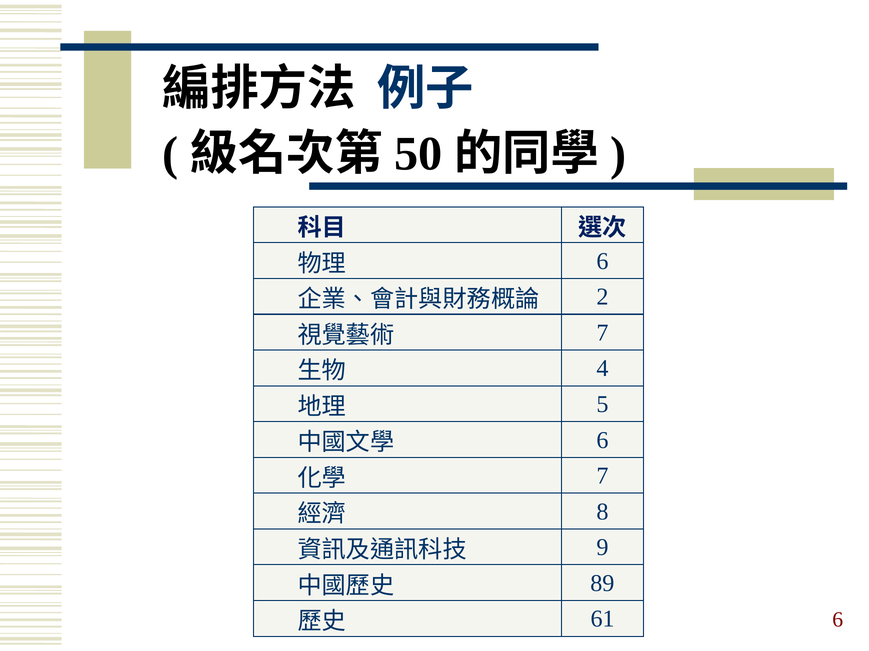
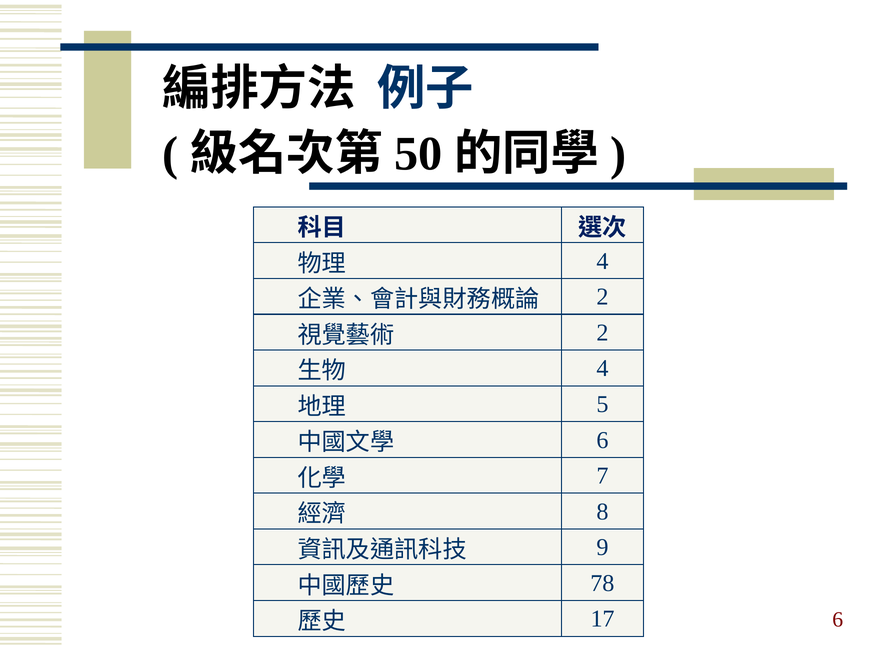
6: 6 -> 4 (602, 261)
7: 7 -> 2 (602, 333)
89: 89 -> 78 (602, 584)
61: 61 -> 17 (603, 620)
